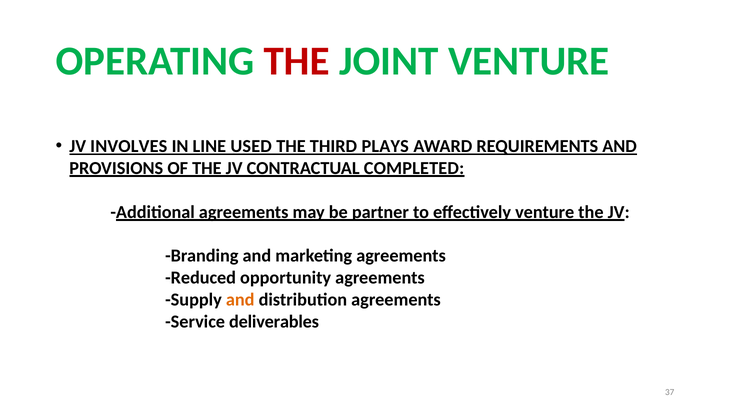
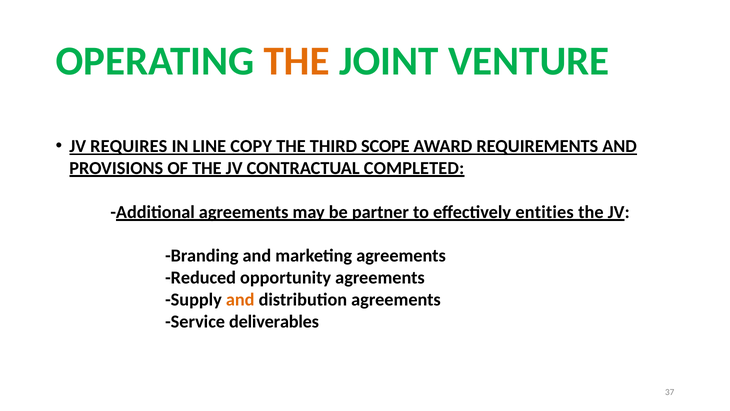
THE colour: red -> orange (297, 61)
INVOLVES: INVOLVES -> REQUIRES (129, 146)
USED: USED -> COPY (251, 146)
PLAYS: PLAYS -> SCOPE (385, 146)
effectively venture: venture -> entities (545, 212)
